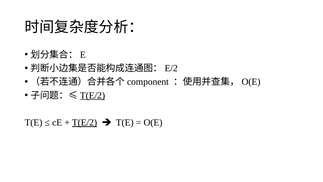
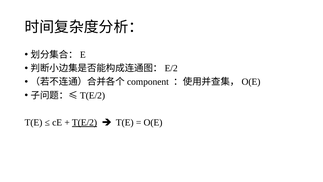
T(E/2 underline: present -> none (92, 95)
